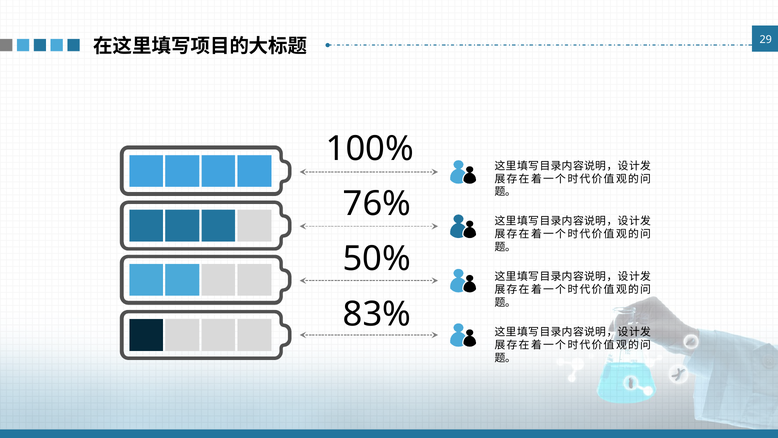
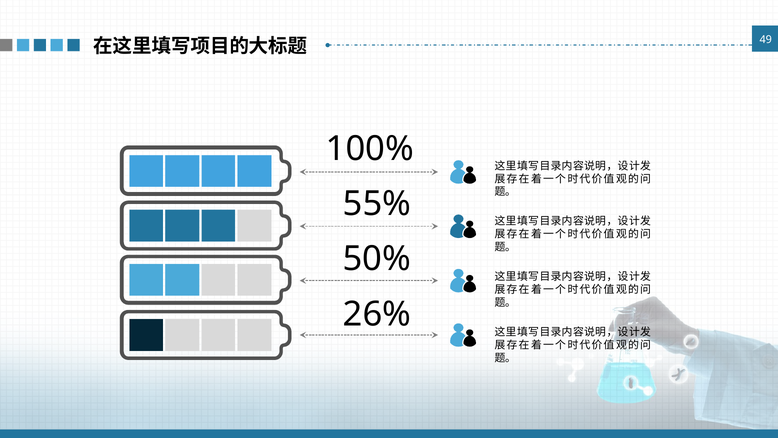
29: 29 -> 49 (766, 40)
76%: 76% -> 55% (377, 203)
83%: 83% -> 26% (377, 314)
